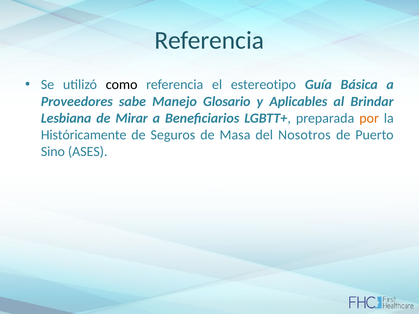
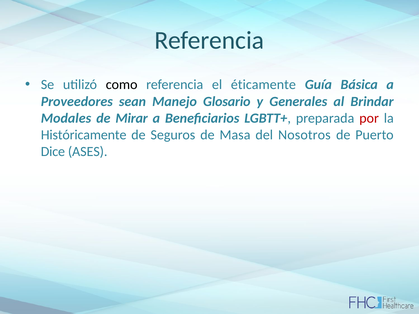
estereotipo: estereotipo -> éticamente (263, 85)
sabe: sabe -> sean (132, 102)
Aplicables: Aplicables -> Generales (298, 102)
Lesbiana: Lesbiana -> Modales (66, 118)
por colour: orange -> red (369, 118)
Sino: Sino -> Dice (53, 152)
